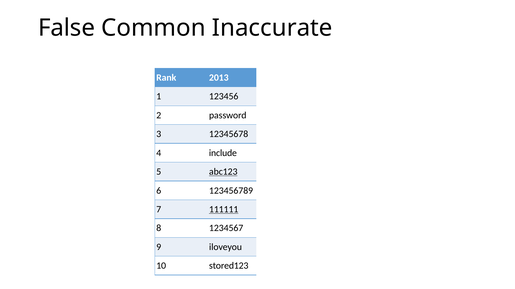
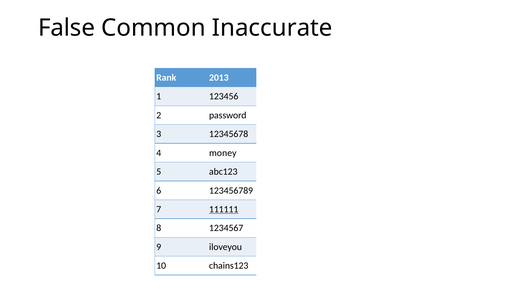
include: include -> money (223, 153)
abc123 underline: present -> none (223, 172)
stored123: stored123 -> chains123 (229, 266)
